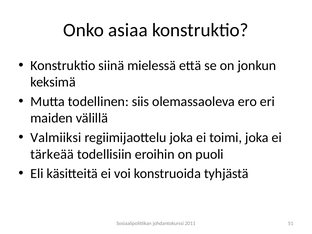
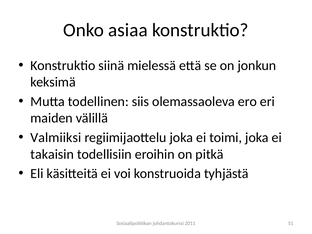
tärkeää: tärkeää -> takaisin (52, 154)
puoli: puoli -> pitkä (210, 154)
